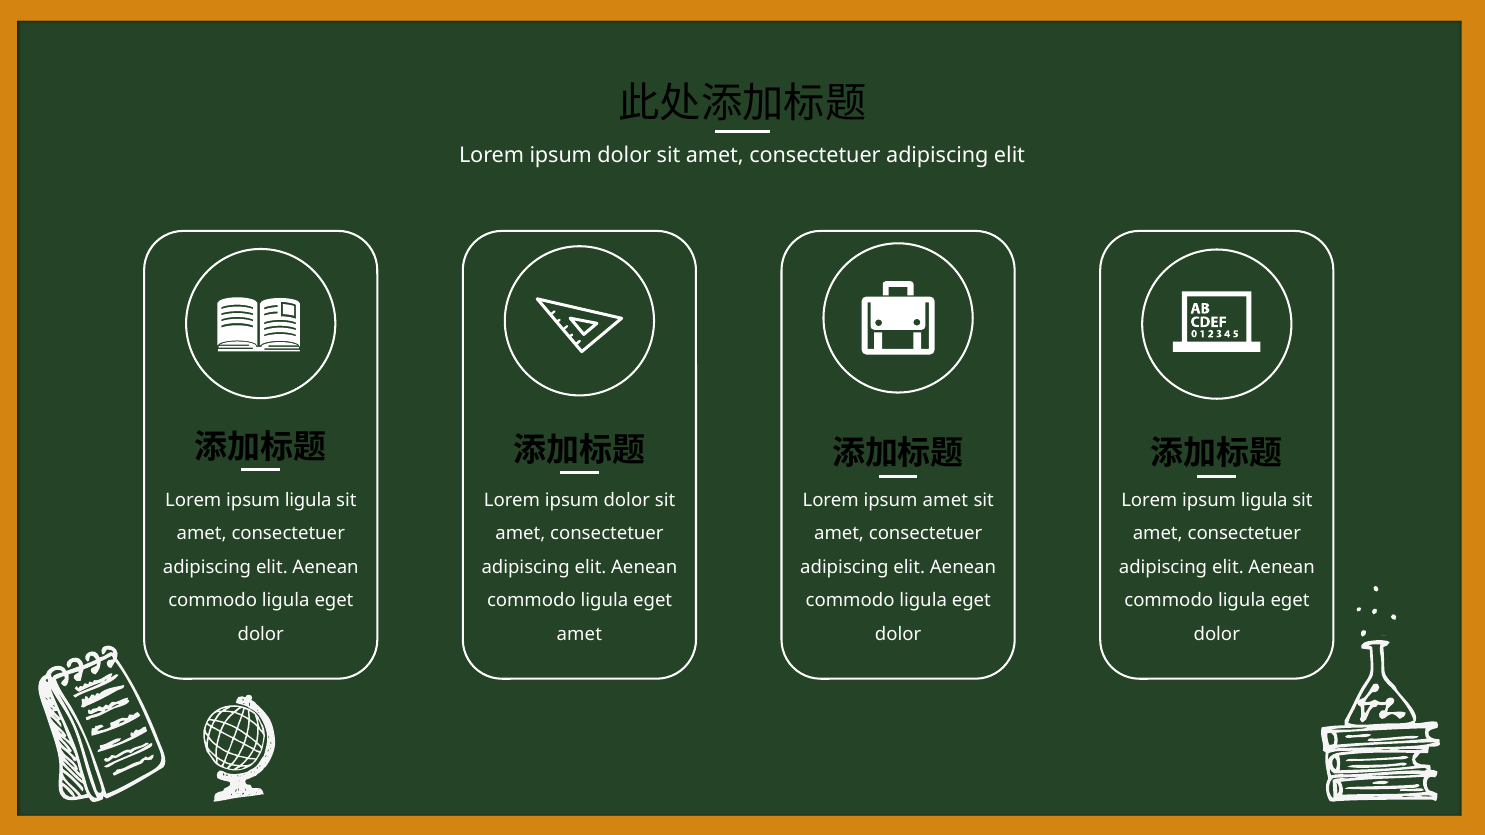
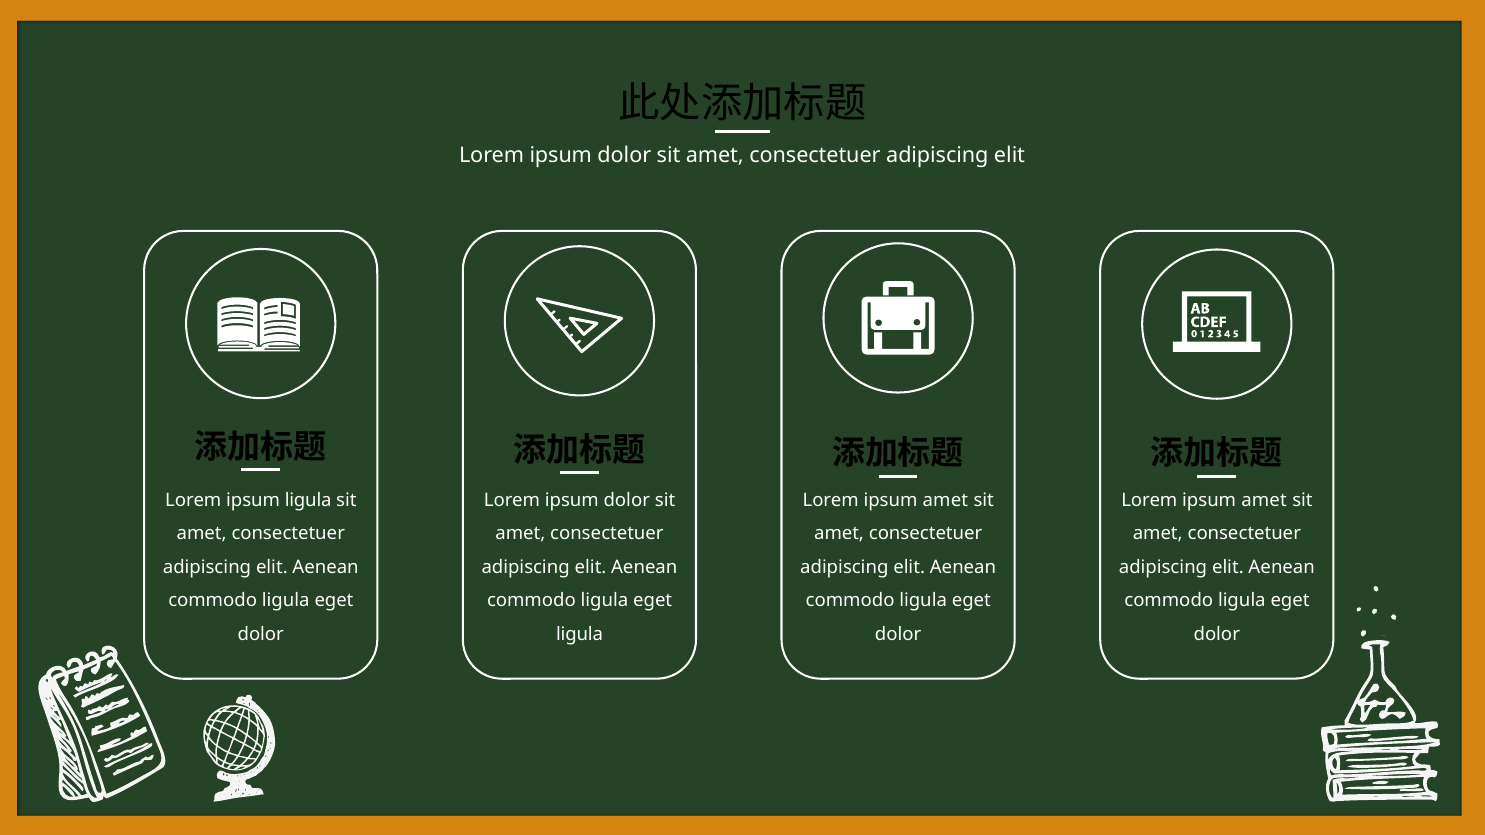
ligula: ligula -> amet (1264, 501)
amet: amet -> ligula (580, 635)
